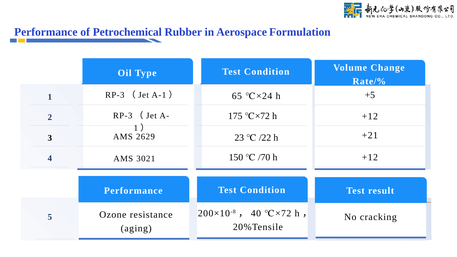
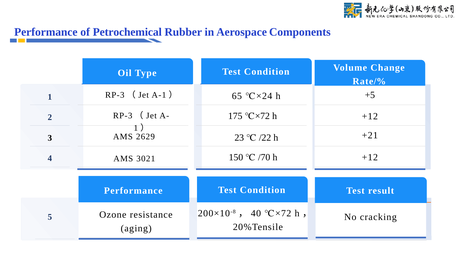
Formulation: Formulation -> Components (300, 32)
